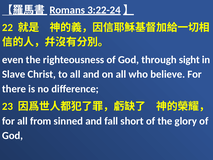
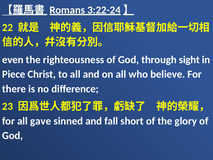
Slave: Slave -> Piece (14, 74)
from: from -> gave (41, 121)
